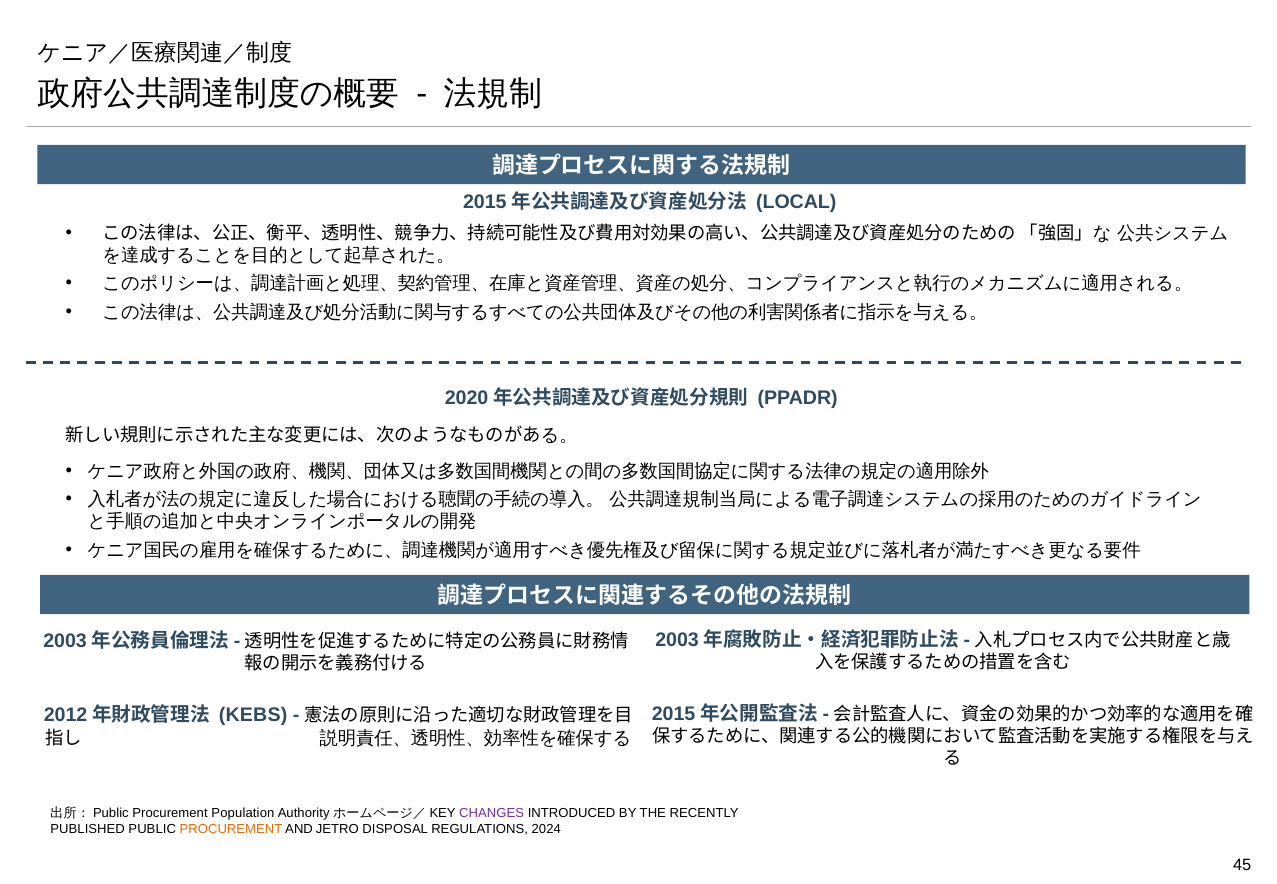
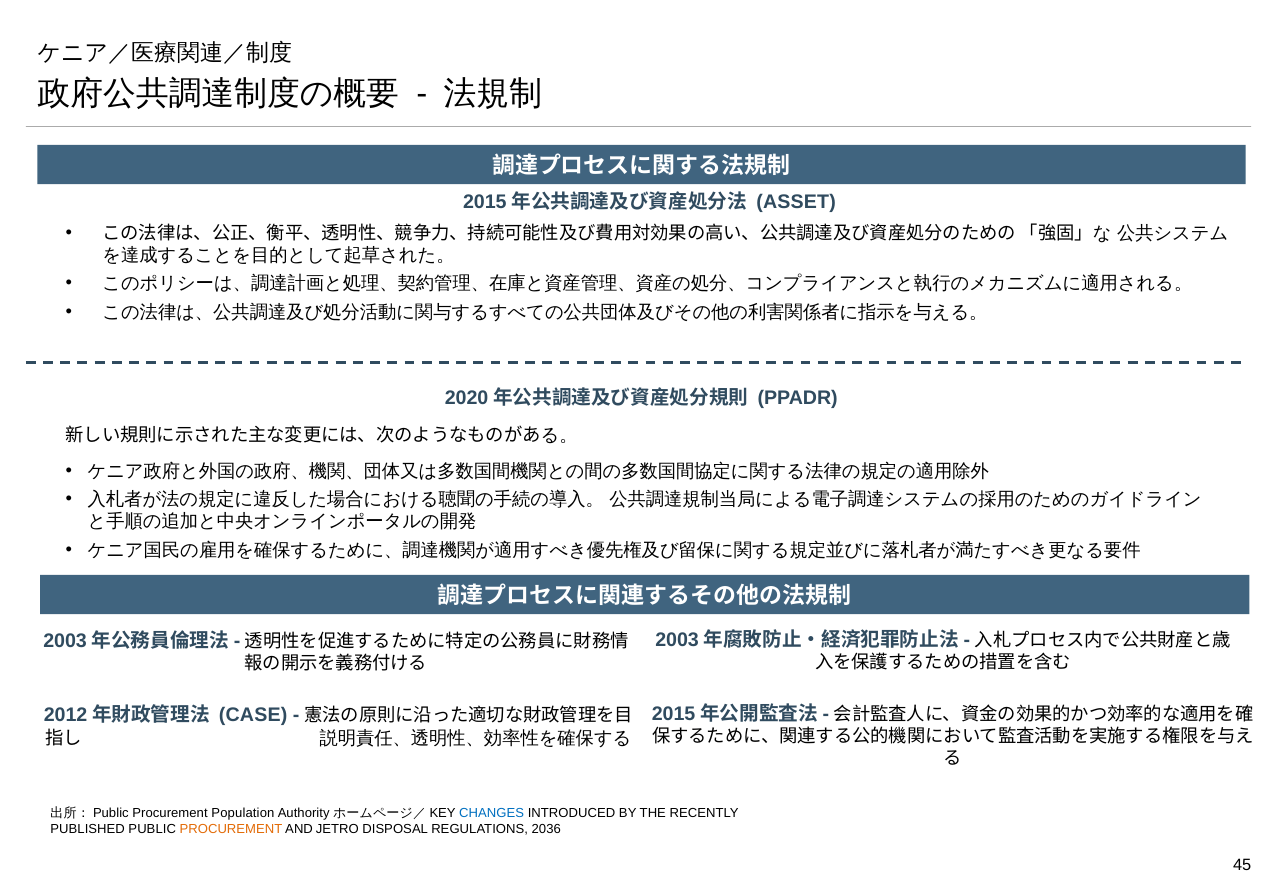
LOCAL: LOCAL -> ASSET (796, 202)
KEBS: KEBS -> CASE (253, 715)
CHANGES colour: purple -> blue (492, 813)
2024: 2024 -> 2036 (546, 829)
